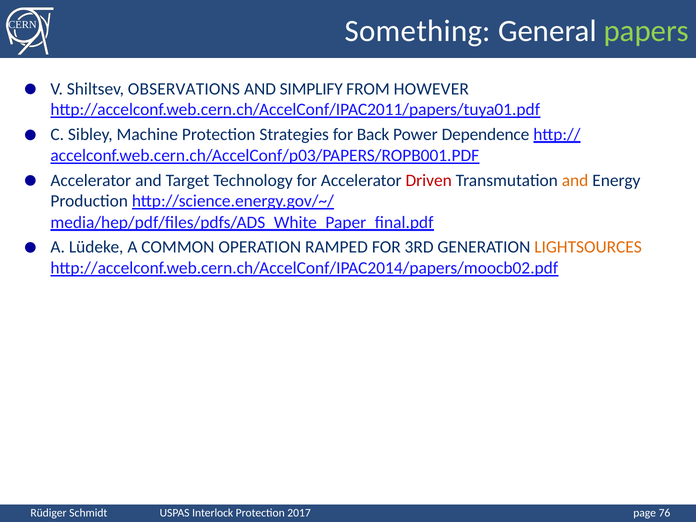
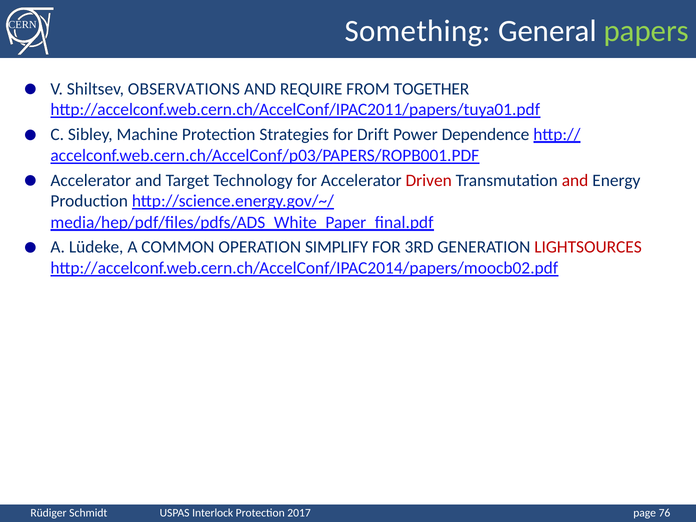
SIMPLIFY: SIMPLIFY -> REQUIRE (311, 89)
HOWEVER: HOWEVER -> TOGETHER (431, 89)
Back: Back -> Drift (373, 134)
and colour: orange -> red (575, 180)
RAMPED: RAMPED -> SIMPLIFY (337, 247)
LIGHTSOURCES colour: orange -> red (588, 247)
